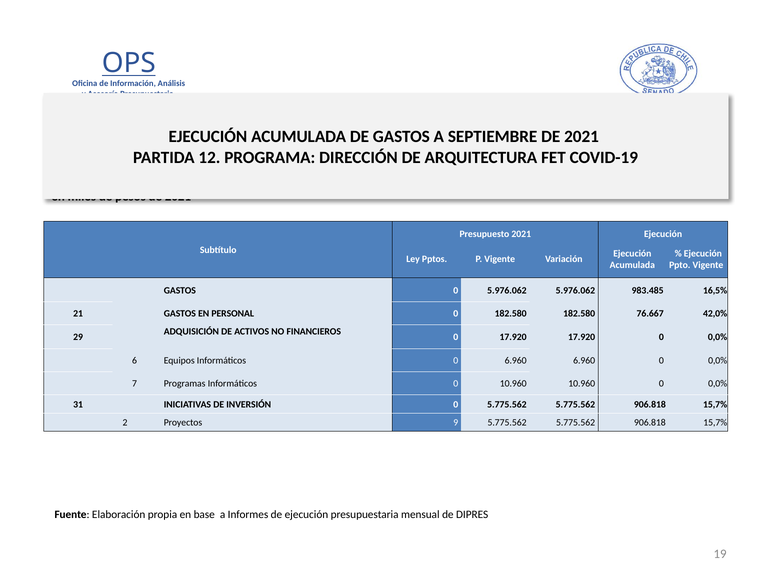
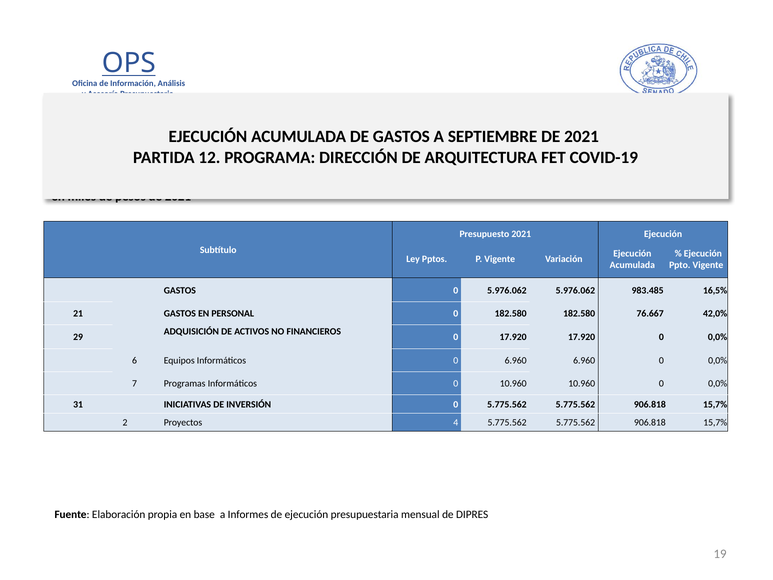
9: 9 -> 4 (456, 423)
